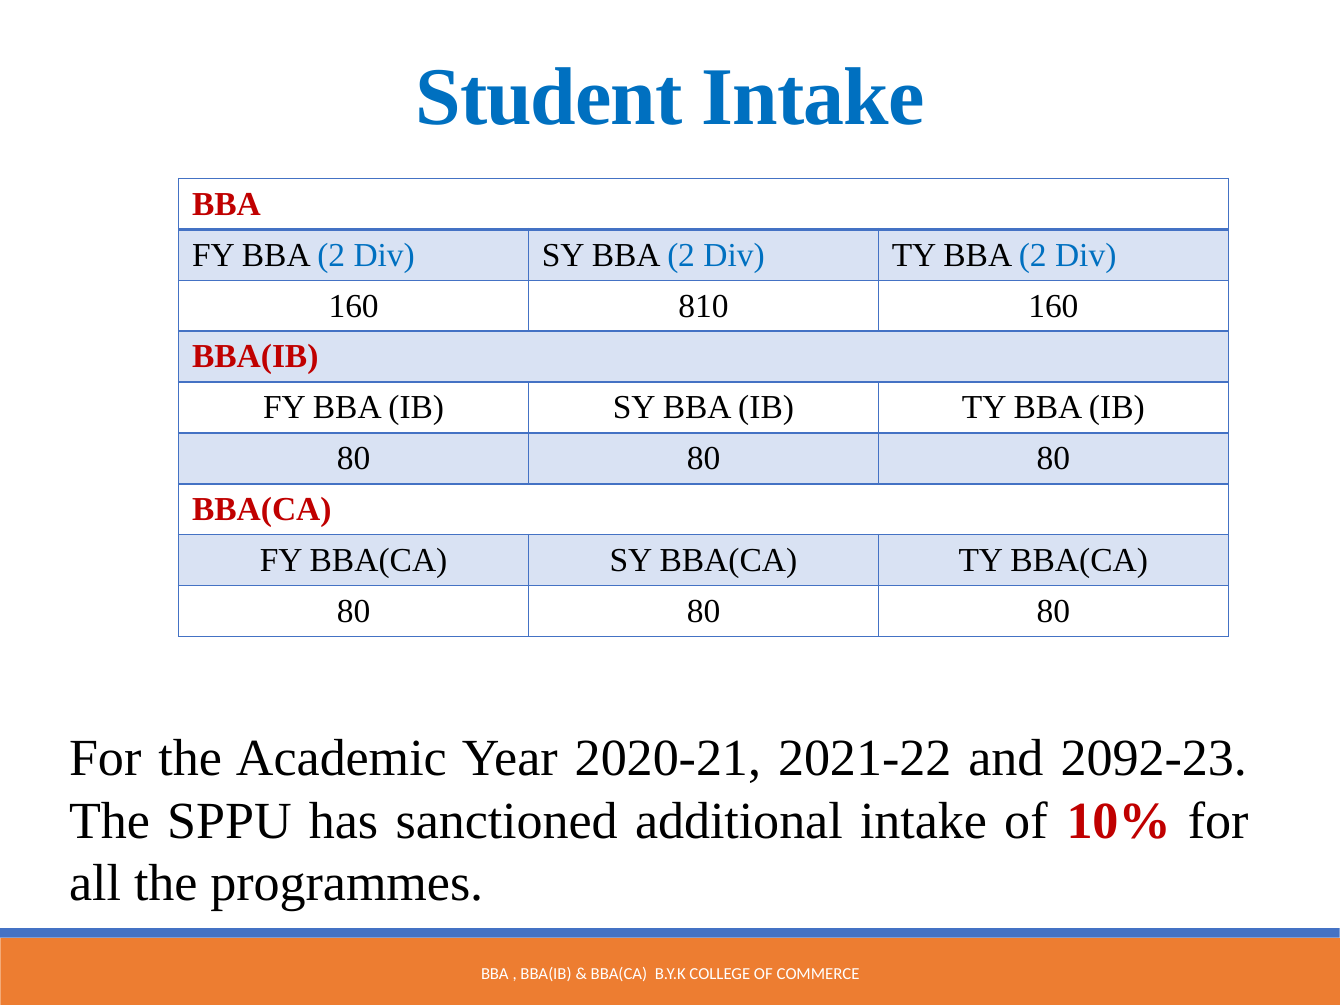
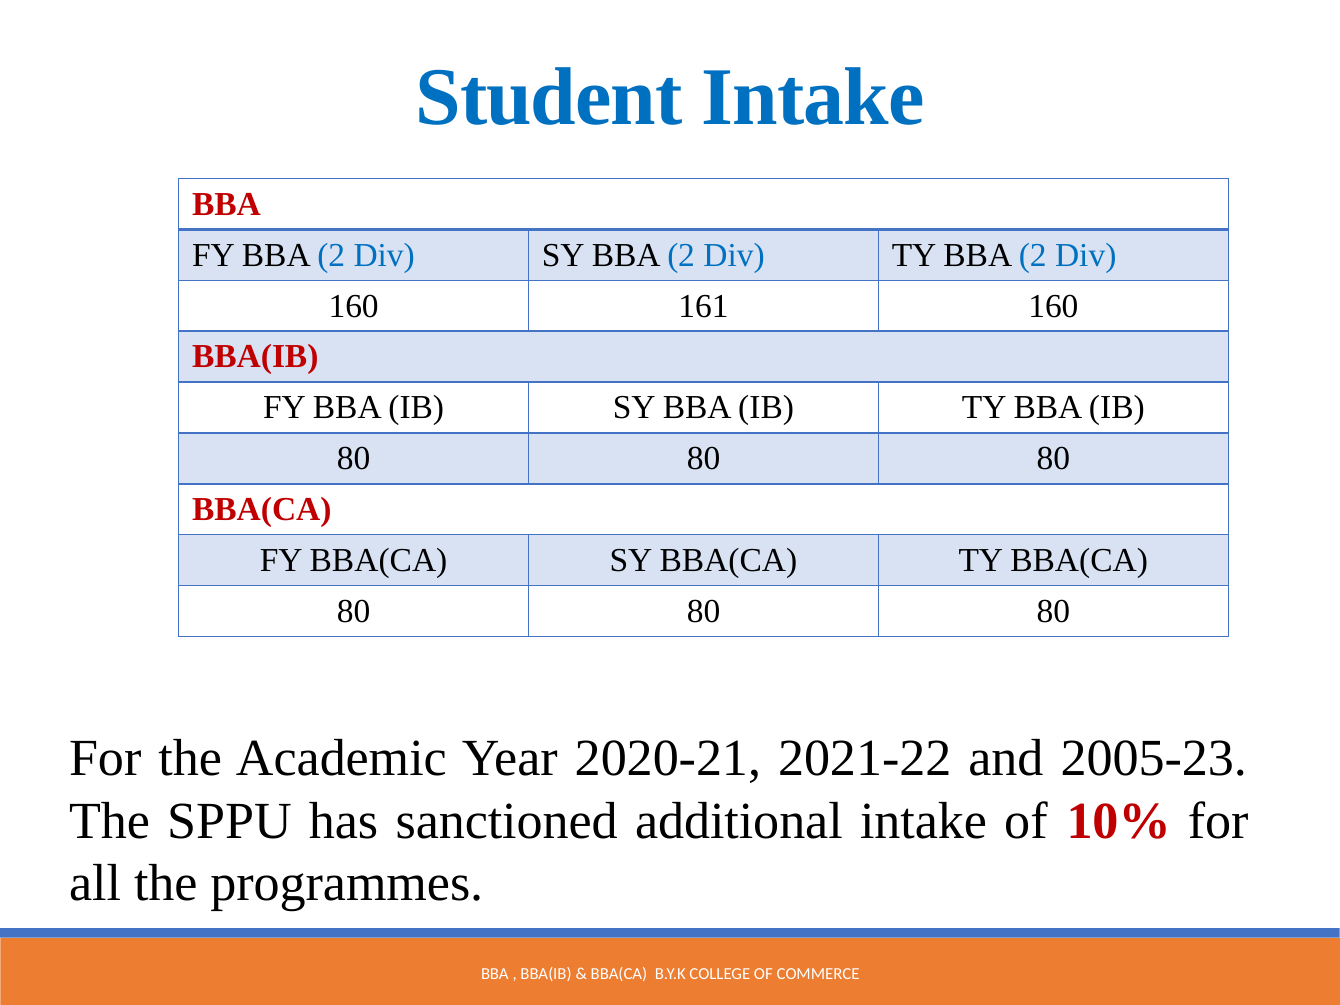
810: 810 -> 161 (704, 306)
2092-23: 2092-23 -> 2005-23 (1154, 759)
